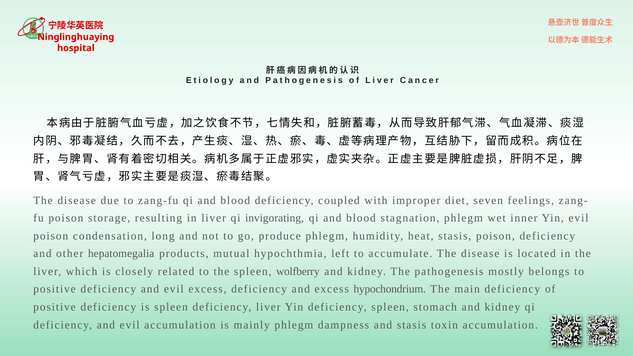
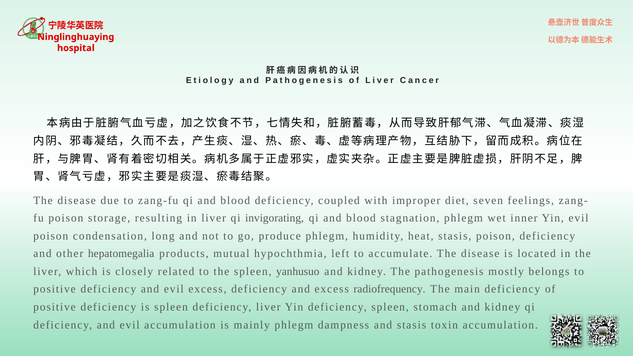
wolfberry: wolfberry -> yanhusuo (298, 272)
hypochondrium: hypochondrium -> radiofrequency (390, 289)
